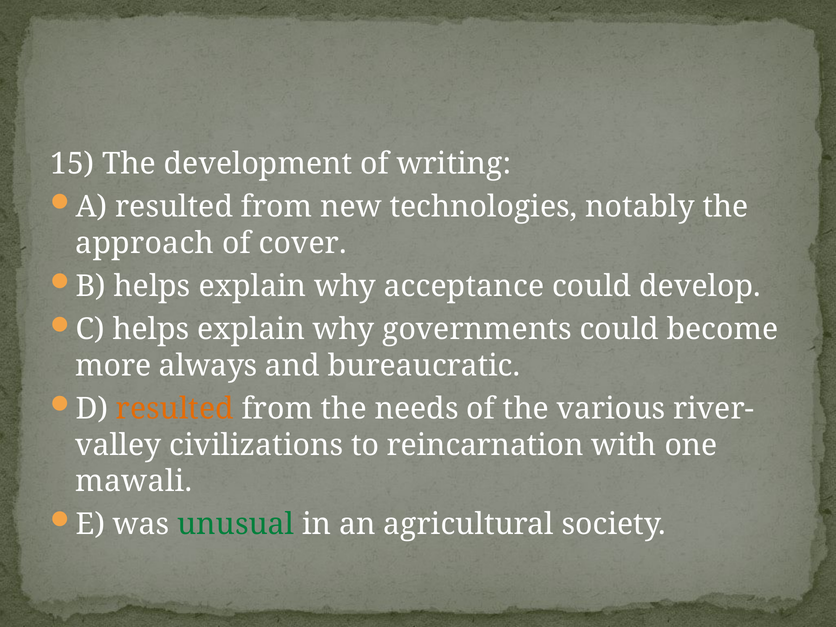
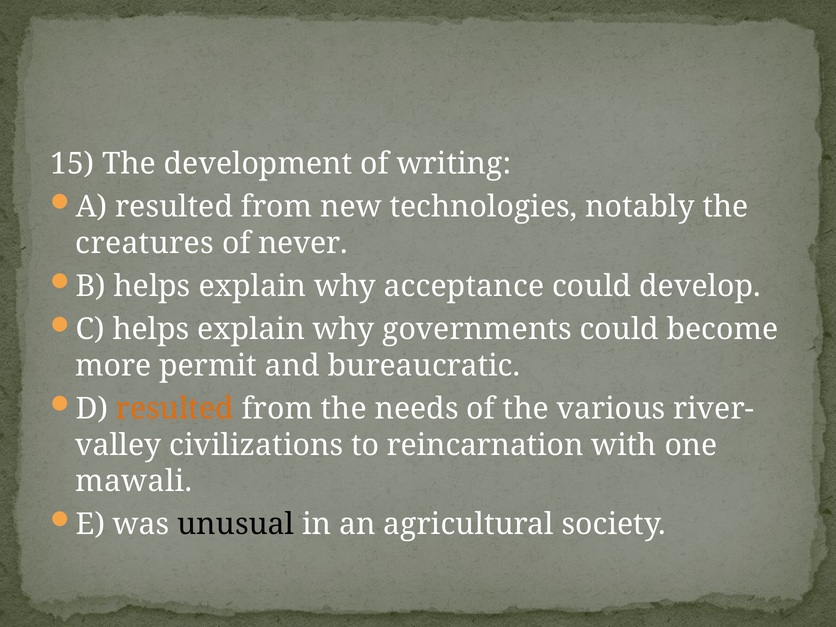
approach: approach -> creatures (145, 243)
cover: cover -> never (303, 243)
always: always -> permit (208, 366)
unusual colour: green -> black (236, 524)
